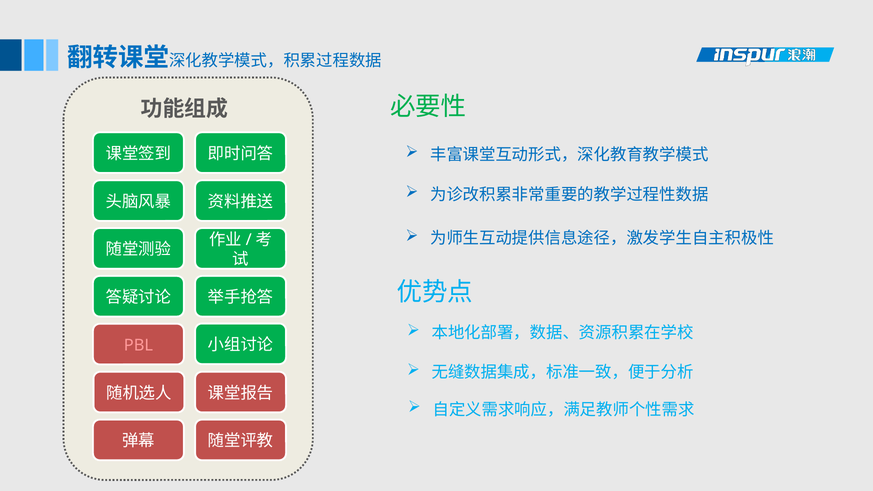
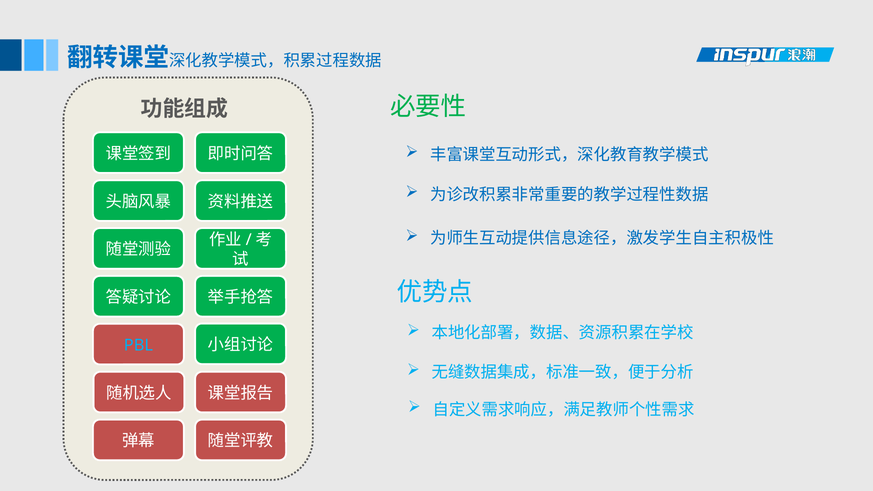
PBL colour: pink -> light blue (138, 345)
